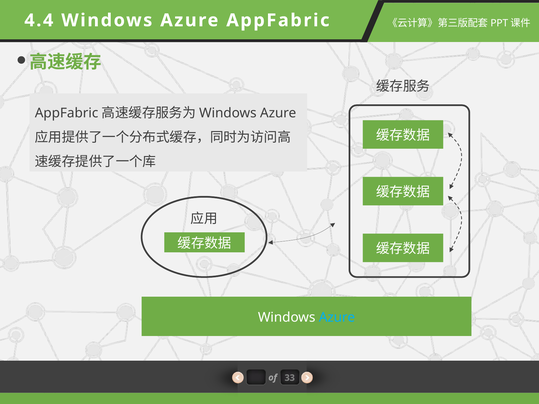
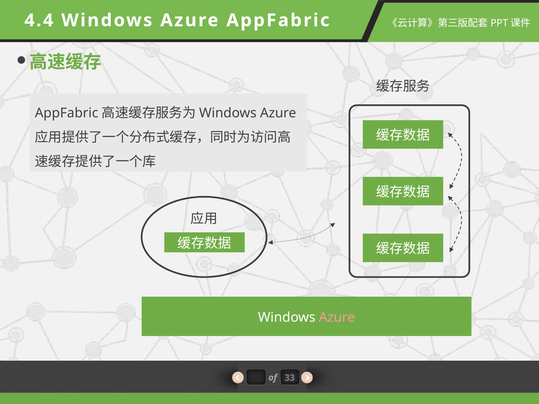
Azure colour: light blue -> pink (337, 317)
